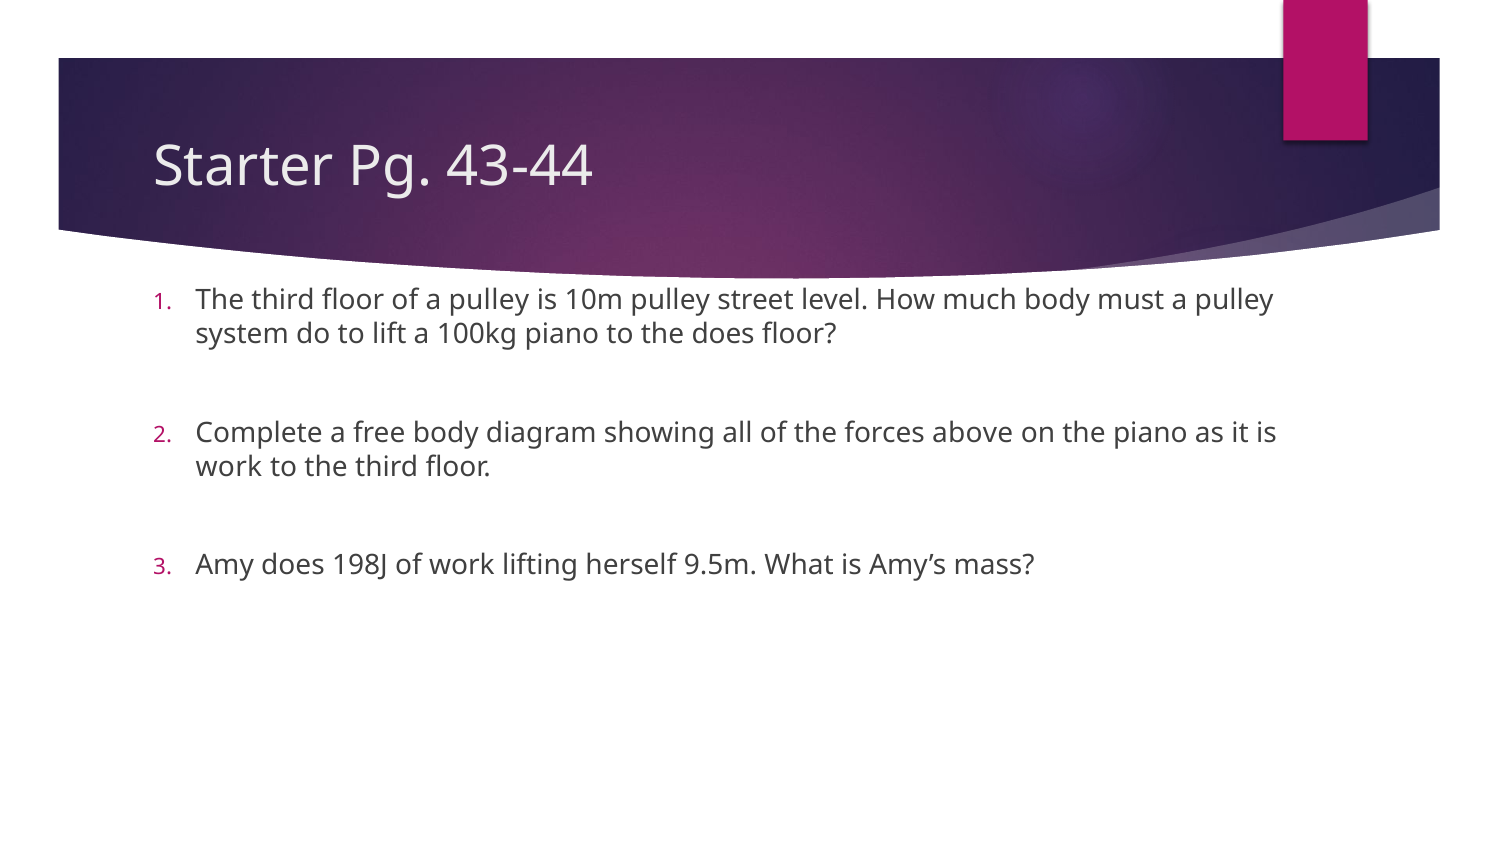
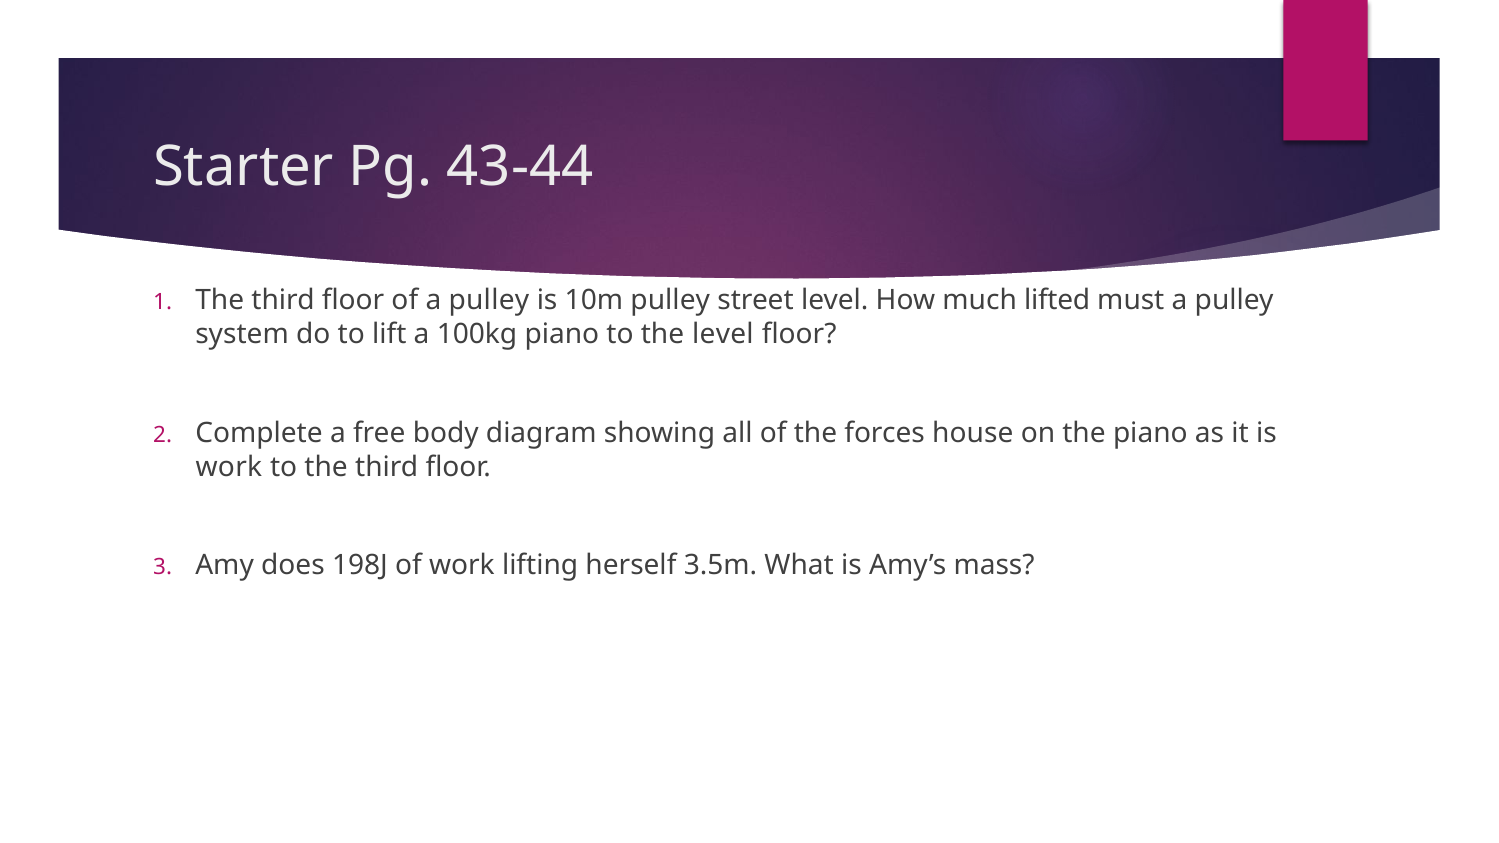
much body: body -> lifted (1057, 301)
the does: does -> level (723, 334)
above: above -> house (973, 433)
9.5m: 9.5m -> 3.5m (720, 566)
